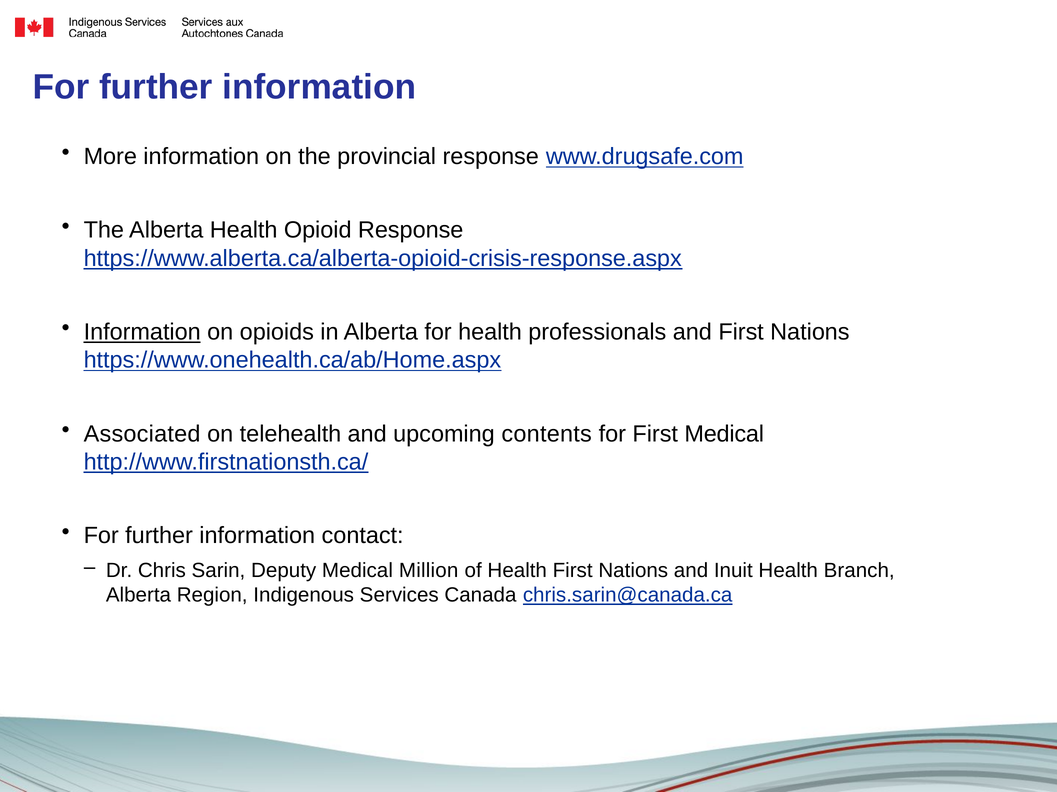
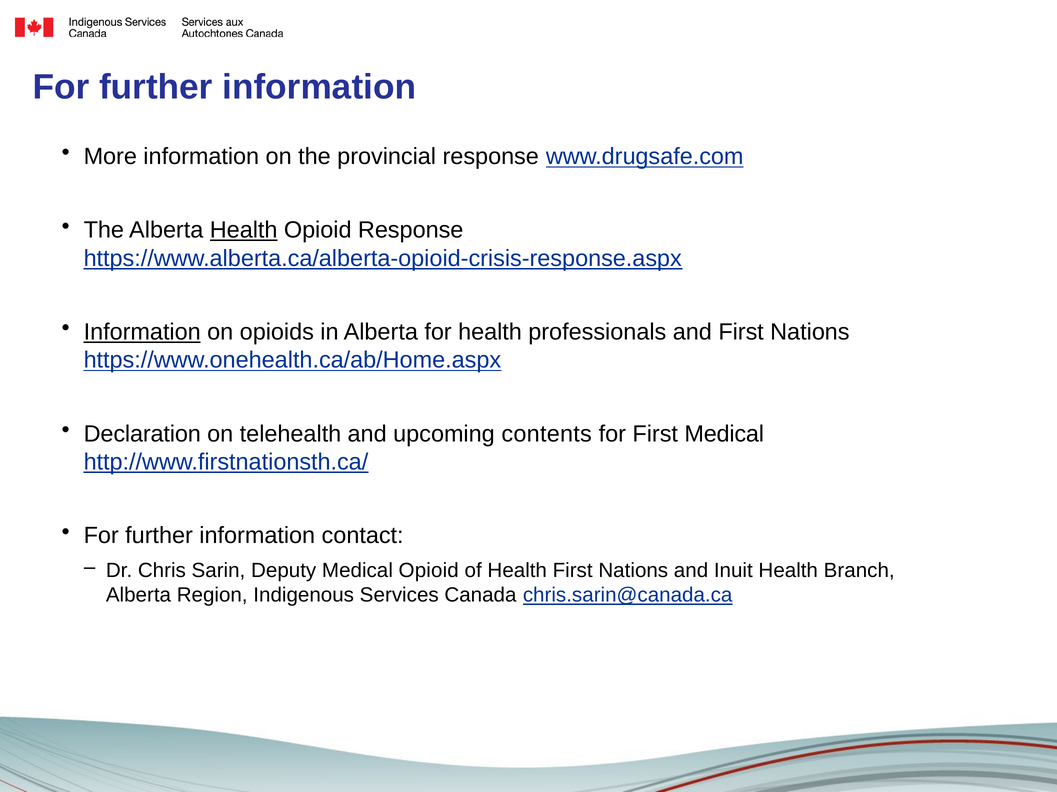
Health underline: none -> present (244, 230)
Associated: Associated -> Declaration (142, 434)
Medical Million: Million -> Opioid (429, 571)
